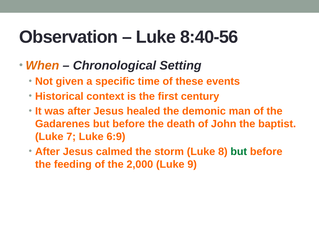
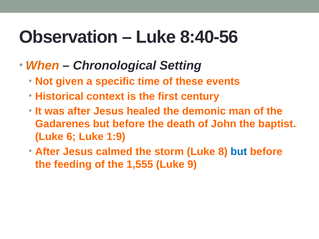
7: 7 -> 6 (71, 137)
6:9: 6:9 -> 1:9 (116, 137)
but colour: green -> blue (239, 152)
2,000: 2,000 -> 1,555 (140, 164)
